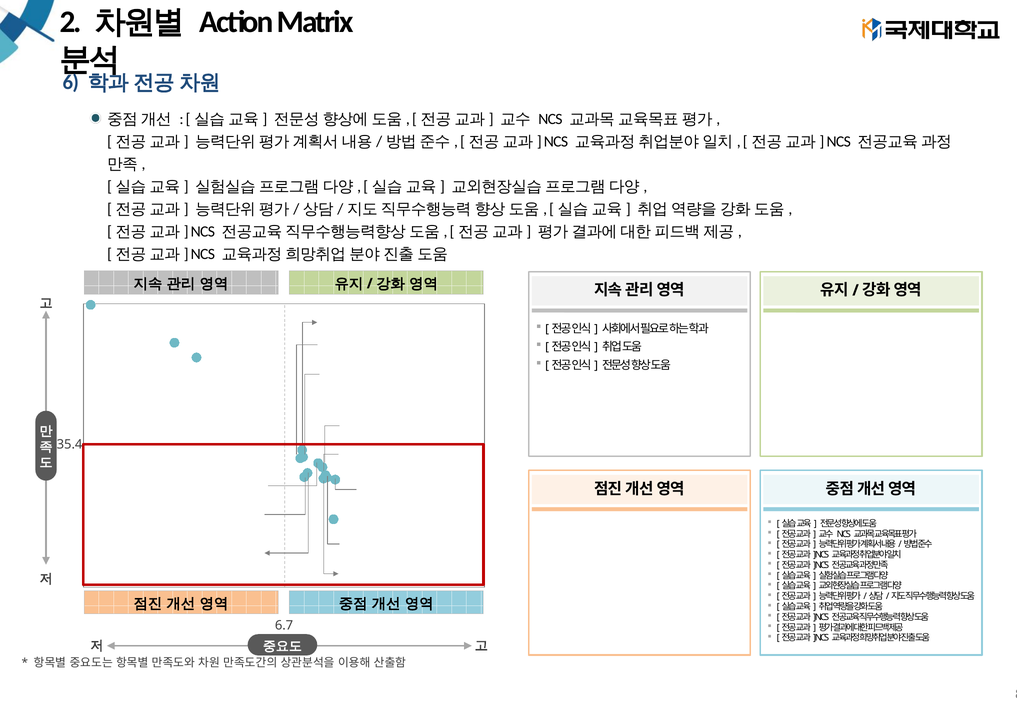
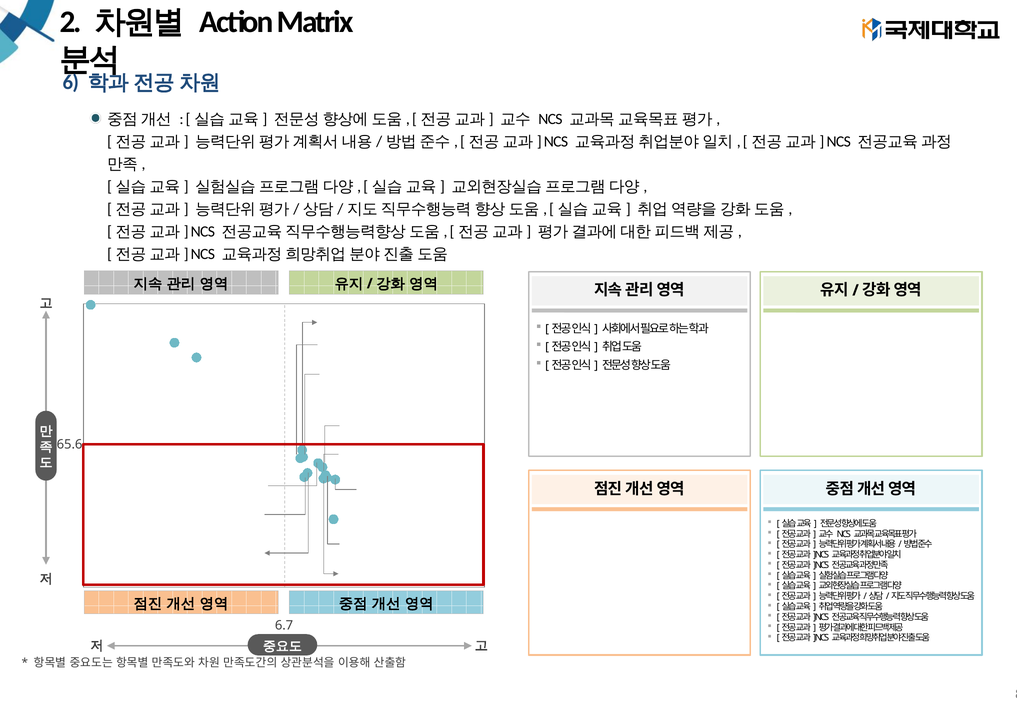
35.4: 35.4 -> 65.6 (70, 444)
